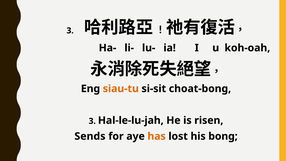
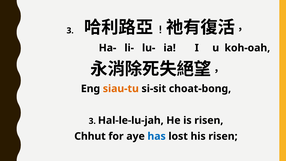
Sends: Sends -> Chhut (90, 136)
has colour: orange -> blue (157, 136)
his bong: bong -> risen (223, 136)
